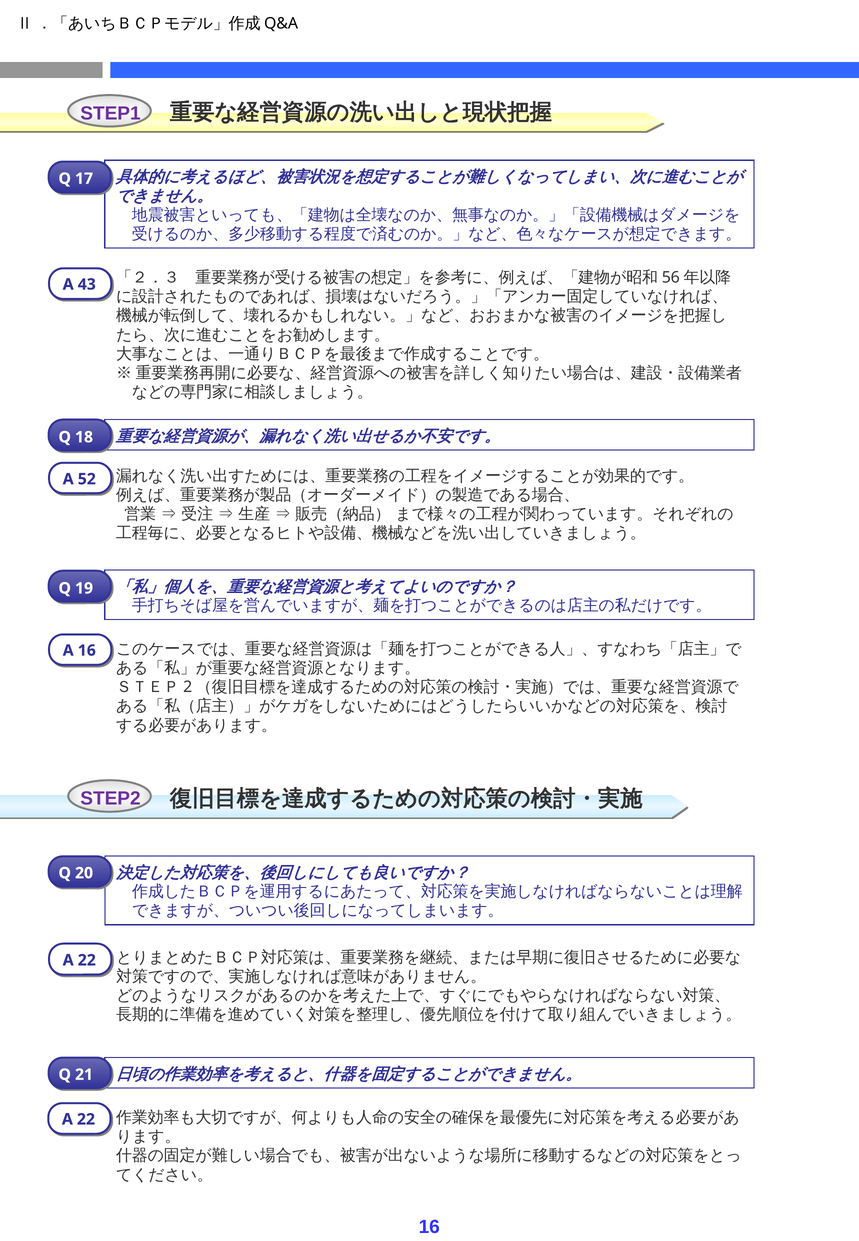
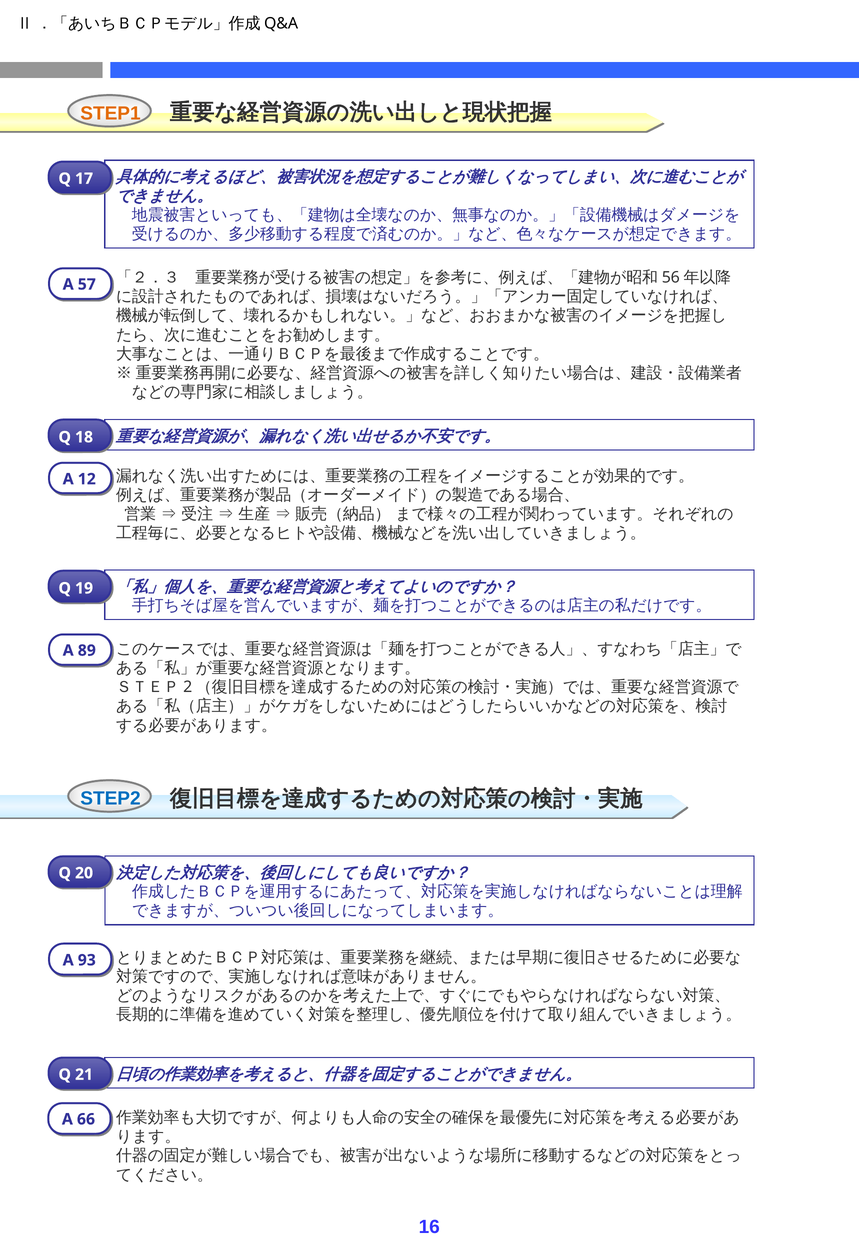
STEP1 colour: purple -> orange (110, 113)
43: 43 -> 57 (87, 284)
52: 52 -> 12 (87, 479)
A 16: 16 -> 89 (87, 650)
STEP2 colour: purple -> blue (110, 798)
22: 22 -> 93 (87, 960)
22: 22 -> 66 (86, 1119)
